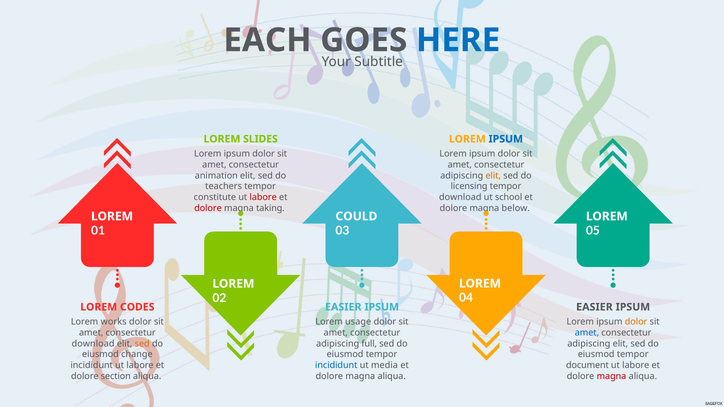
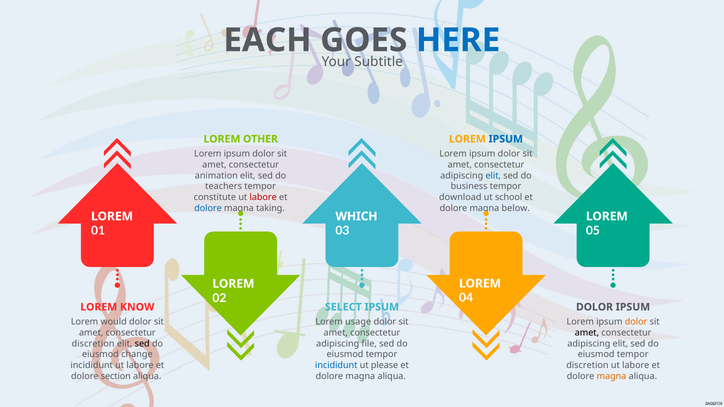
SLIDES: SLIDES -> OTHER (260, 139)
elit colour: orange -> blue (493, 176)
licensing: licensing -> business (469, 186)
dolore colour: red -> blue (208, 208)
COULD: COULD -> WHICH (356, 216)
CODES: CODES -> KNOW (137, 307)
EASIER: EASIER -> SELECT (343, 307)
EASIER: EASIER -> DOLOR (595, 307)
works: works -> would (114, 322)
amet colour: blue -> black (587, 333)
download: download -> discretion (93, 344)
sed colour: orange -> black (142, 344)
full: full -> file (369, 344)
media: media -> please (385, 365)
document: document -> discretion (587, 365)
magna colour: red -> orange (611, 376)
